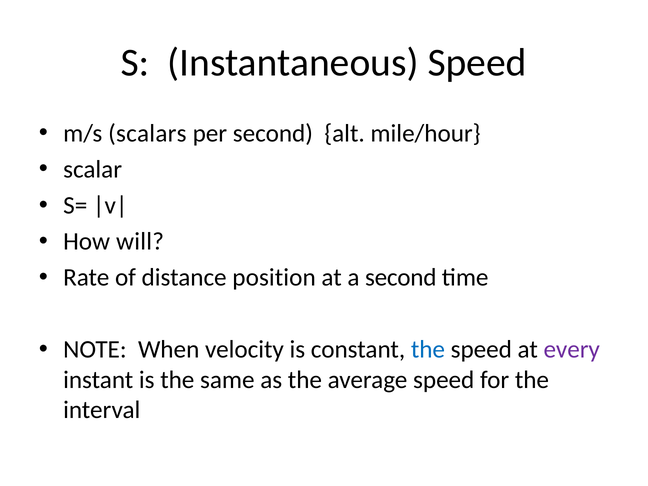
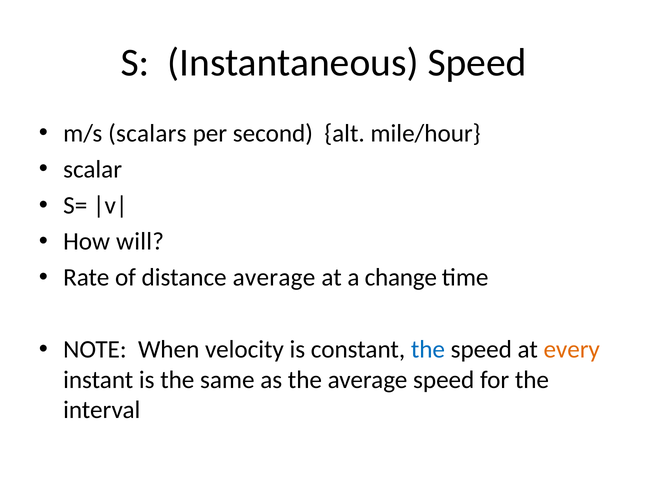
distance position: position -> average (274, 278)
a second: second -> change (401, 278)
every colour: purple -> orange (572, 350)
